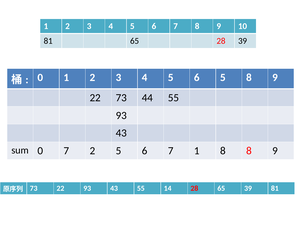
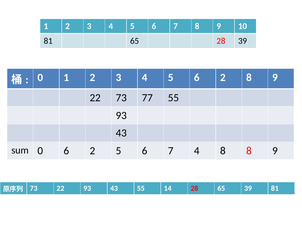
5 6 5: 5 -> 2 (223, 77)
44: 44 -> 77 (147, 98)
0 7: 7 -> 6 (66, 150)
7 1: 1 -> 4 (197, 150)
